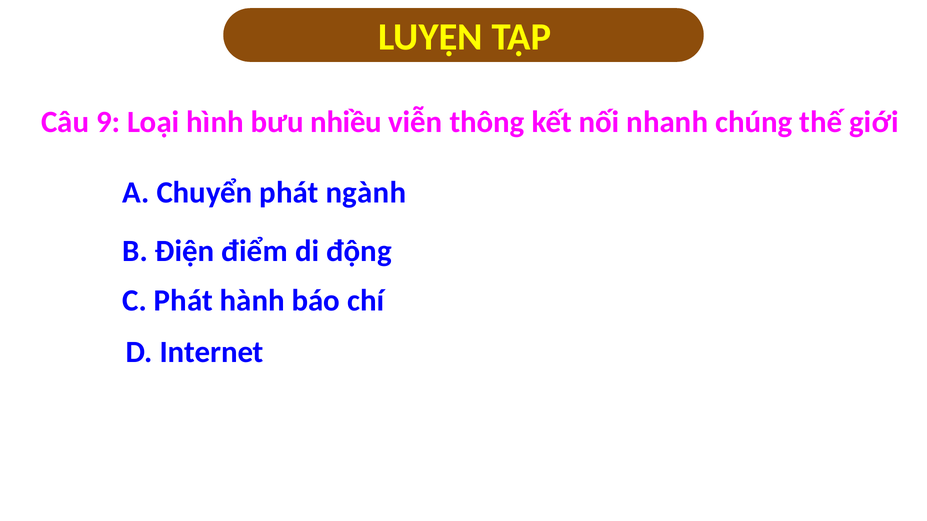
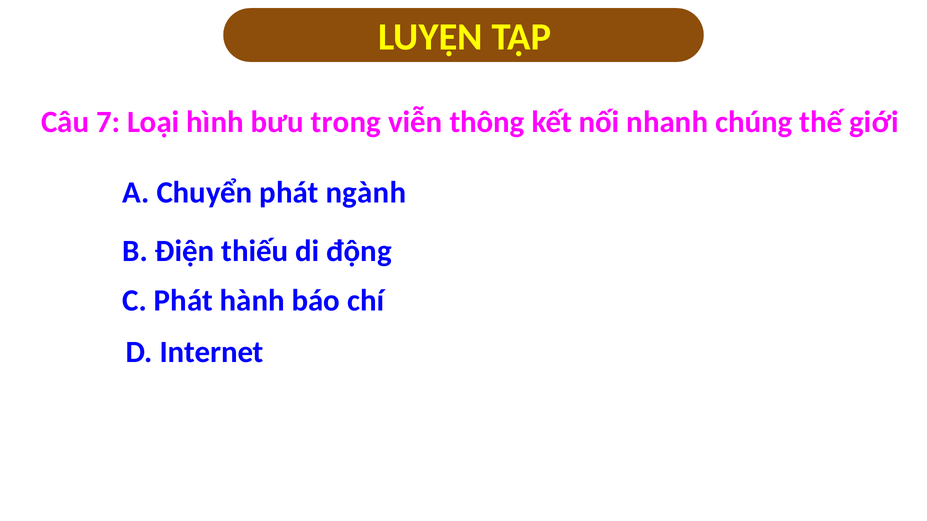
9: 9 -> 7 (108, 122)
nhiều: nhiều -> trong (346, 122)
điểm: điểm -> thiếu (255, 251)
